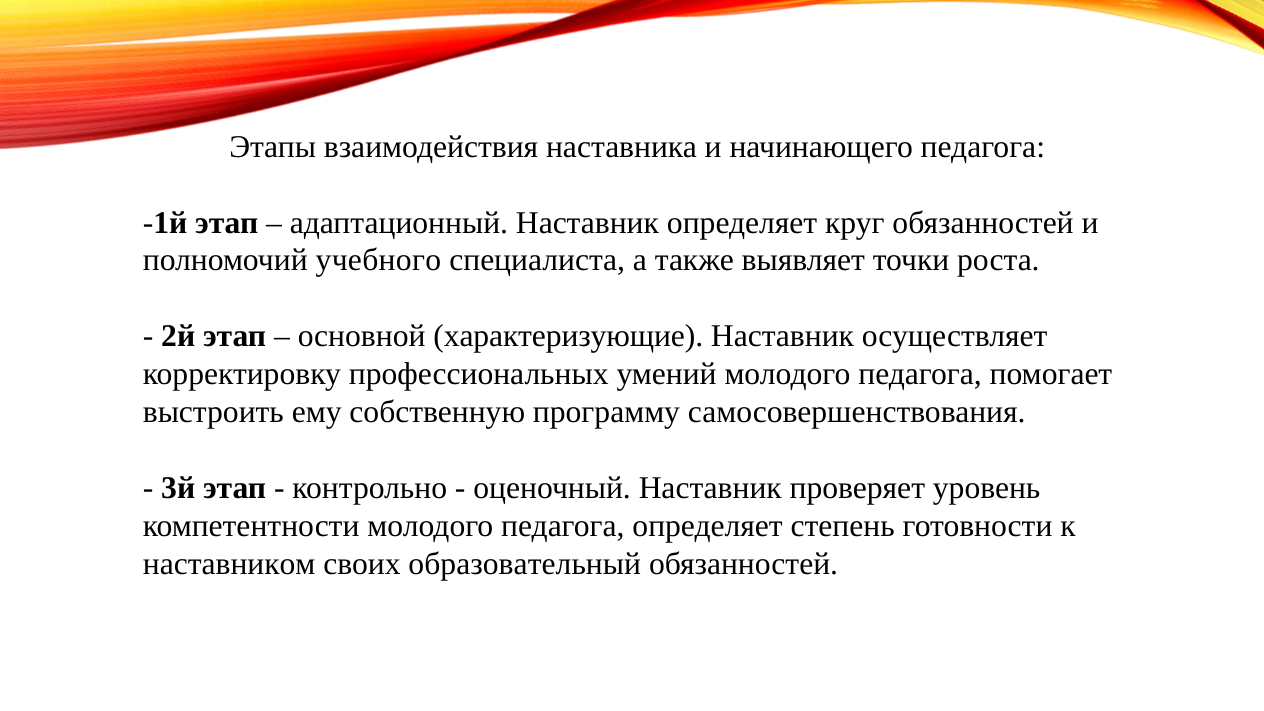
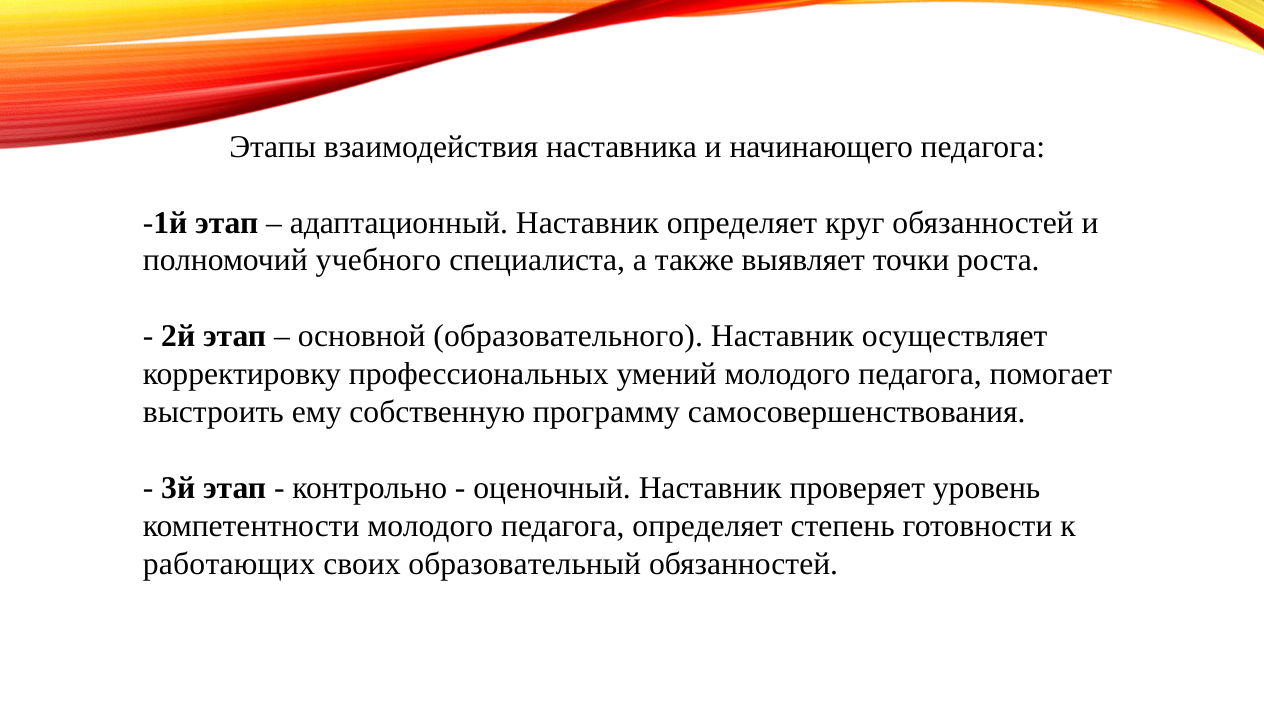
характеризующие: характеризующие -> образовательного (568, 336)
наставником: наставником -> работающих (229, 564)
